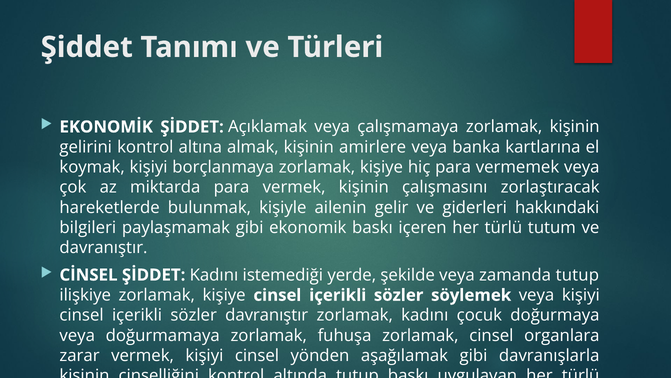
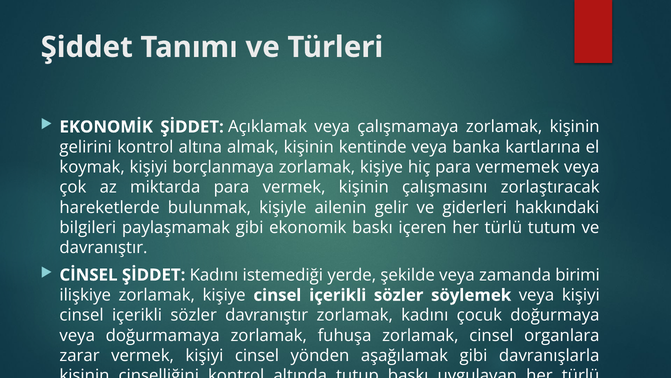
amirlere: amirlere -> kentinde (373, 147)
zamanda tutup: tutup -> birimi (578, 275)
